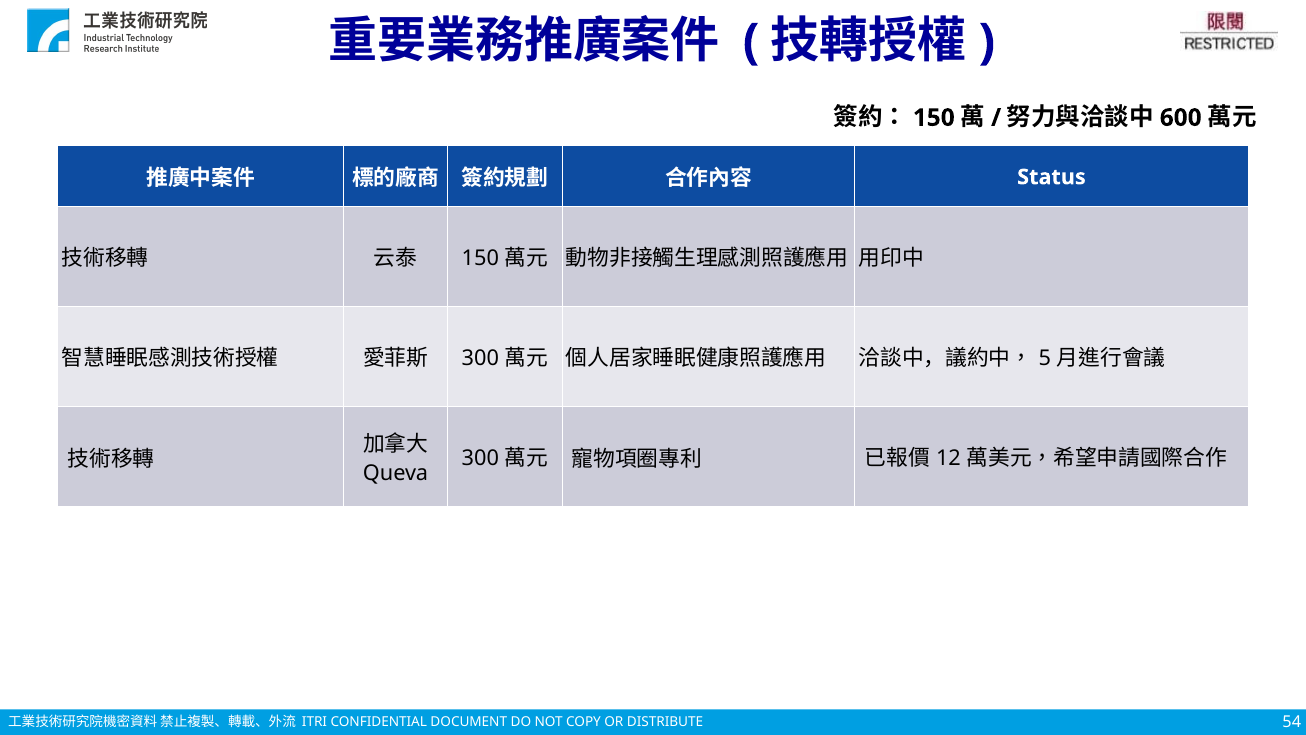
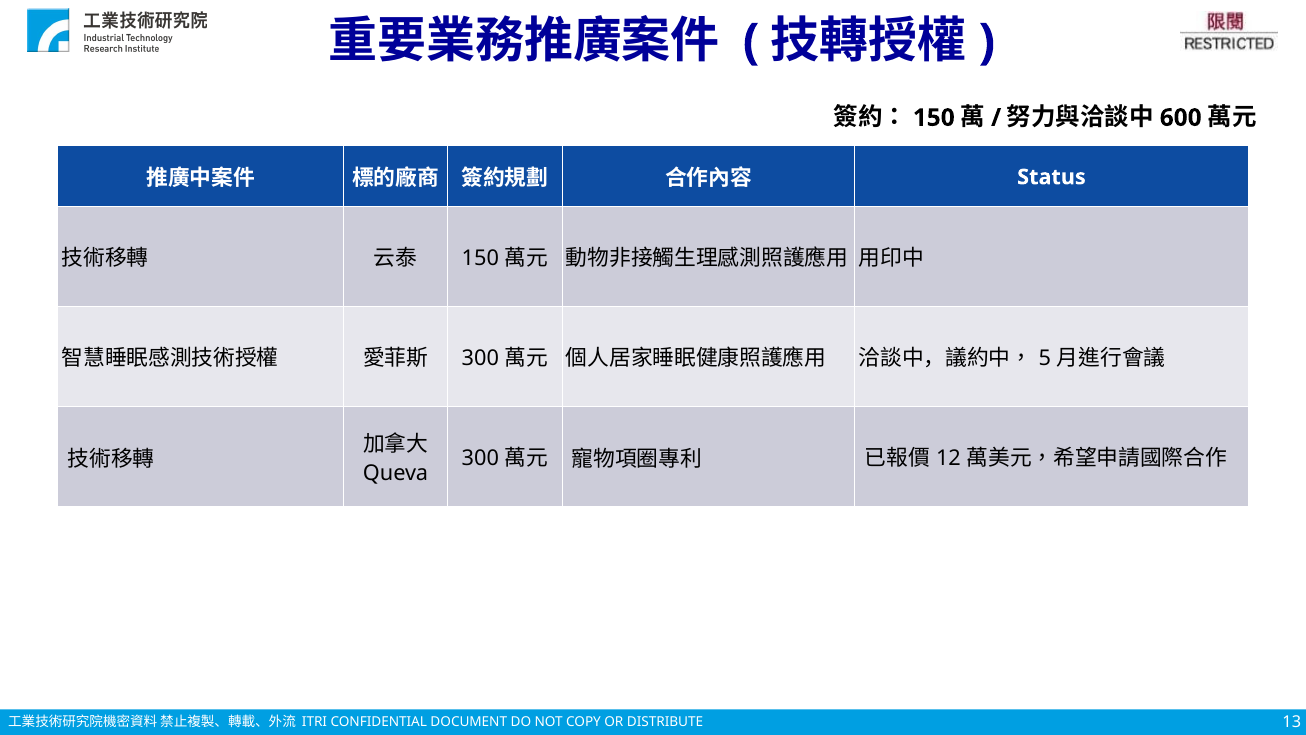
54: 54 -> 13 (1292, 722)
